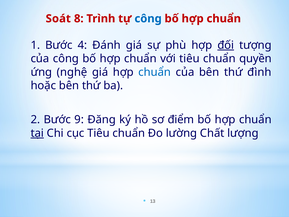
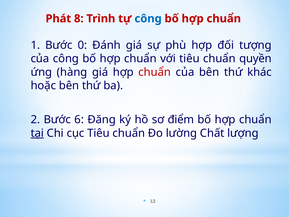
Soát: Soát -> Phát (58, 19)
4: 4 -> 0 (82, 45)
đối underline: present -> none (226, 45)
nghệ: nghệ -> hàng (72, 72)
chuẩn colour: blue -> red (155, 72)
đình: đình -> khác (260, 72)
9: 9 -> 6 (79, 119)
